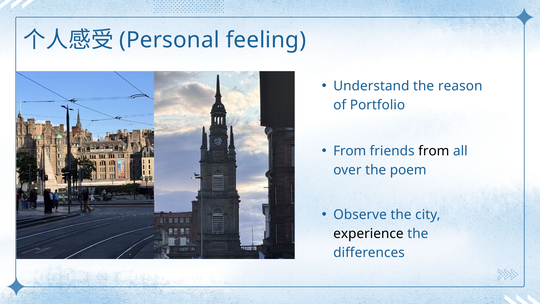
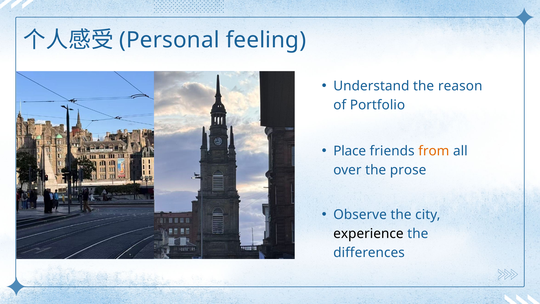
From: From -> Place (350, 151)
from colour: black -> orange (434, 151)
poem: poem -> prose (408, 170)
